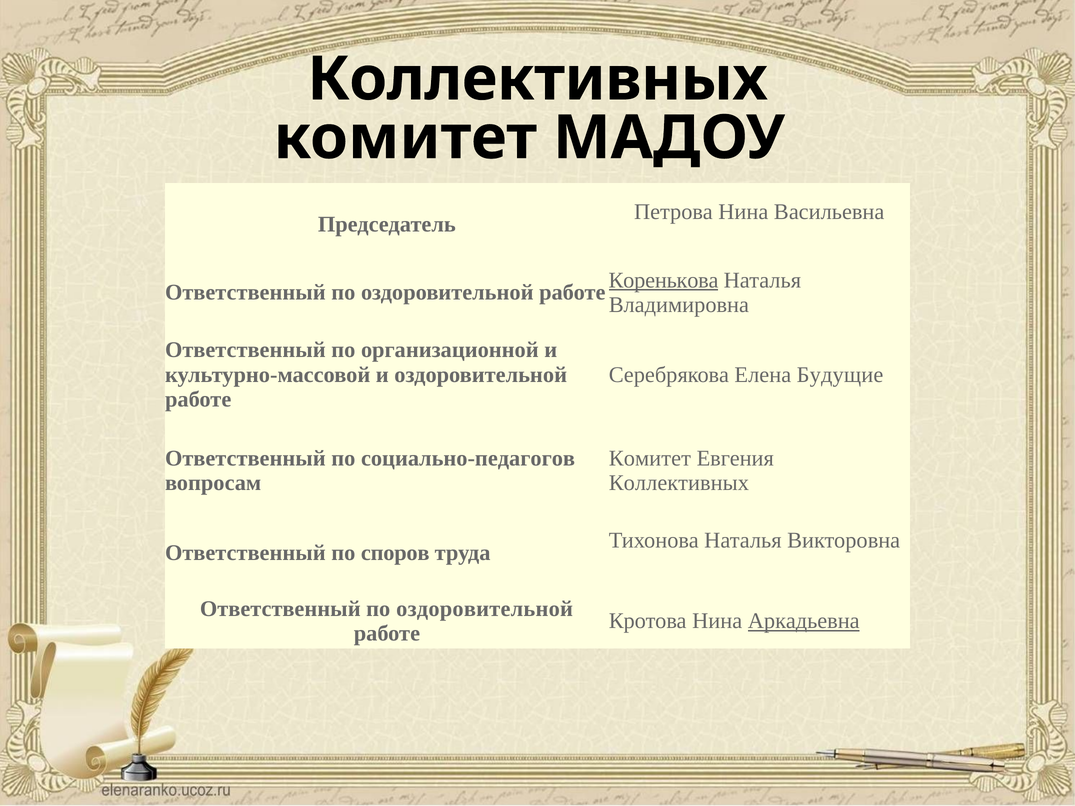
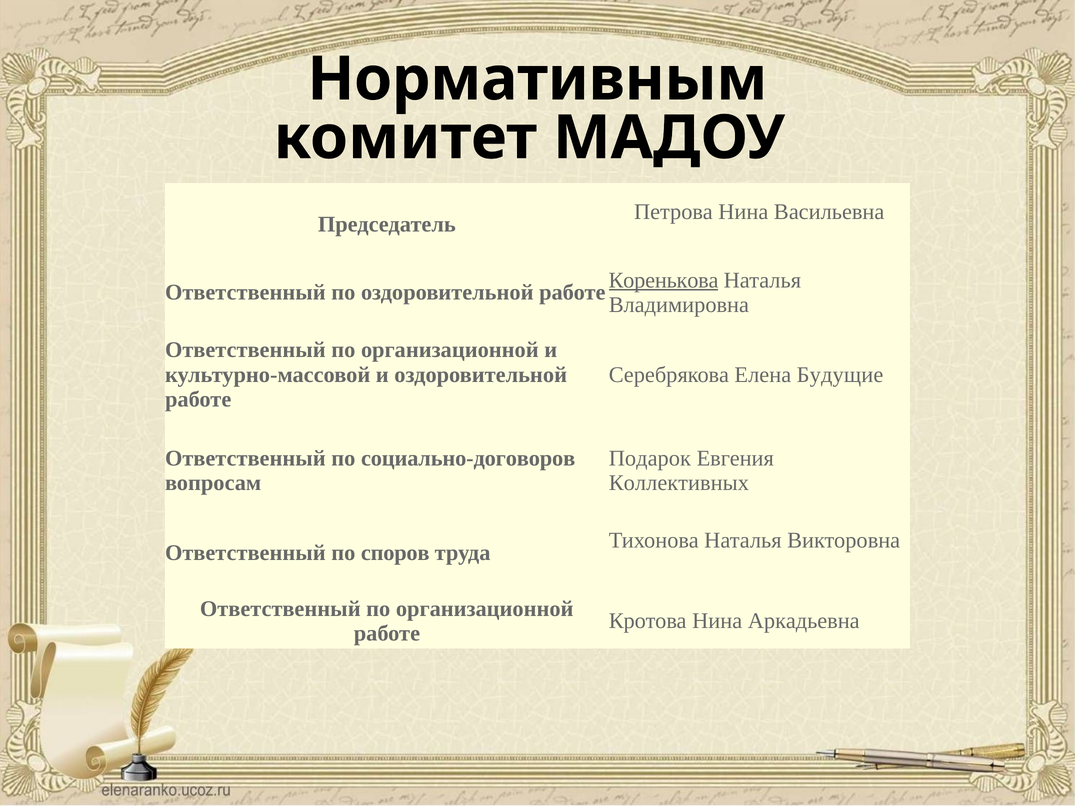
Коллективных: Коллективных -> Нормативным (537, 79)
социально-педагогов: социально-педагогов -> социально-договоров (468, 458)
Комитет: Комитет -> Подарок (650, 458)
оздоровительной: оздоровительной -> организационной (485, 609)
Аркадьевна underline: present -> none (804, 621)
